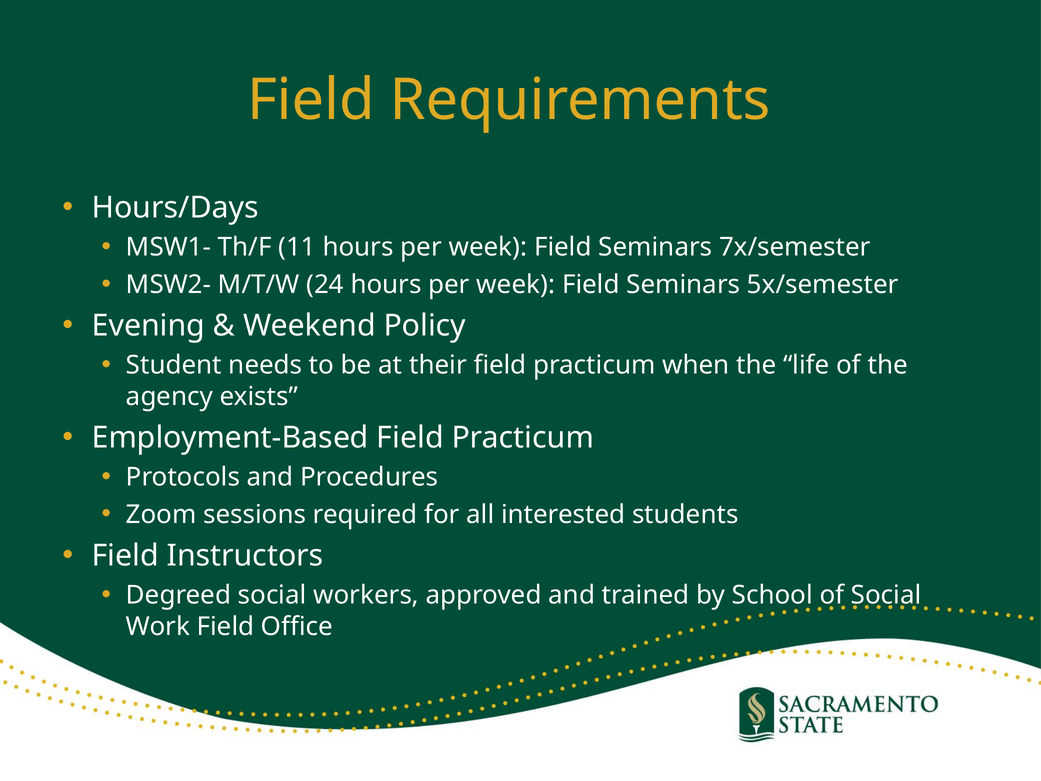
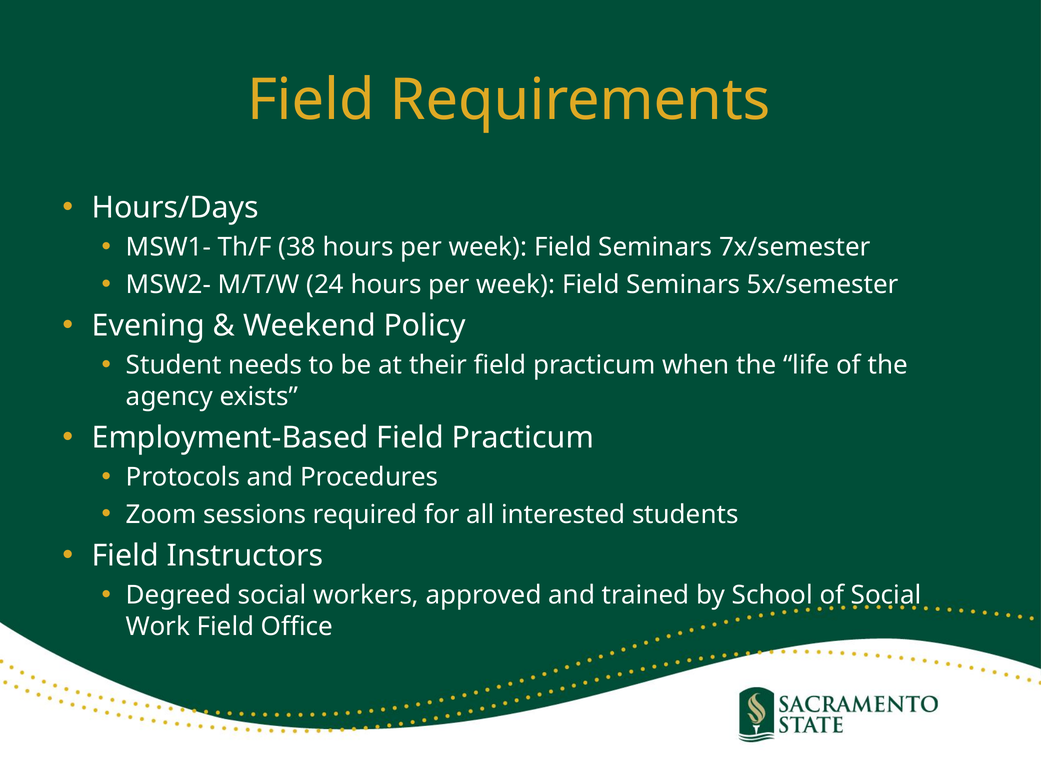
11: 11 -> 38 (297, 247)
